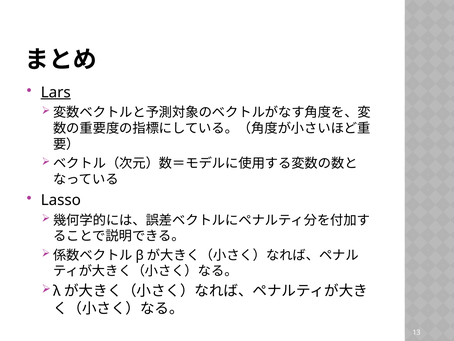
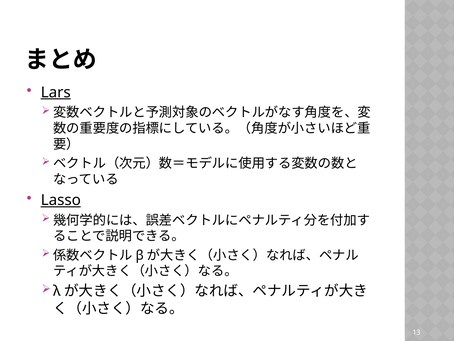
Lasso underline: none -> present (61, 200)
